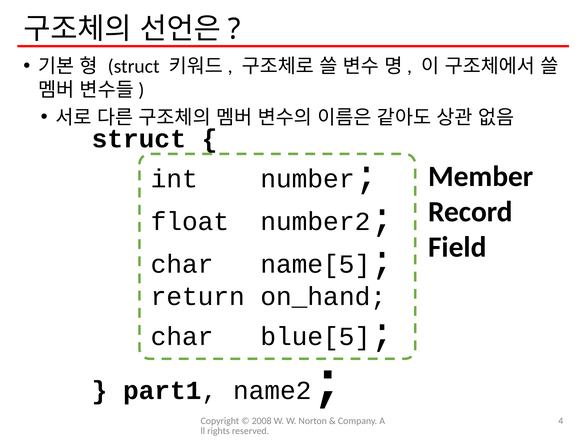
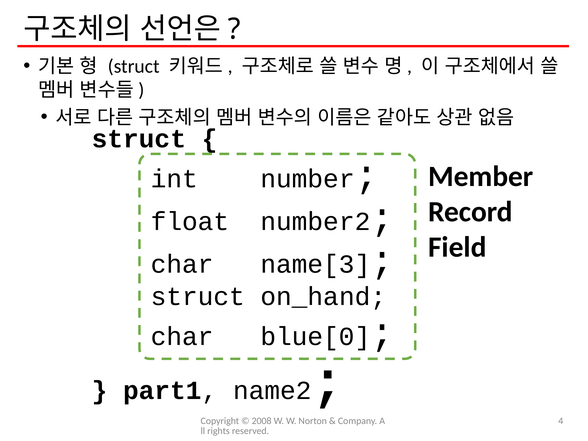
name[5: name[5 -> name[3 (315, 264)
return: return -> struct (198, 297)
blue[5: blue[5 -> blue[0 (315, 337)
